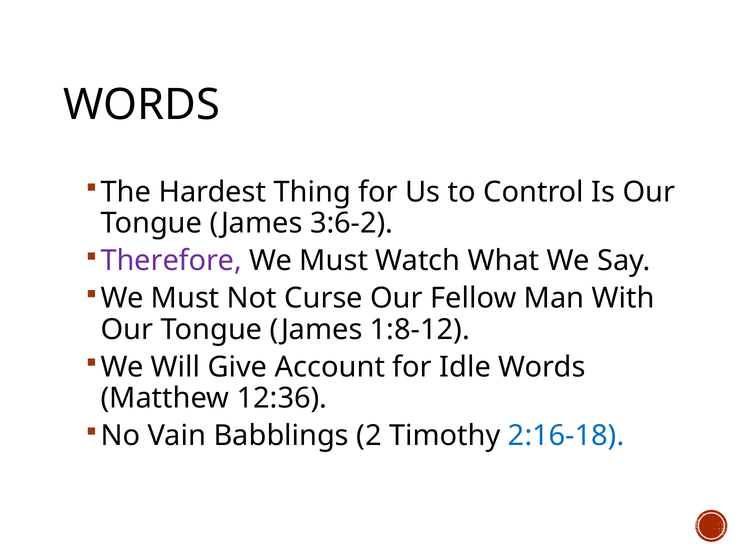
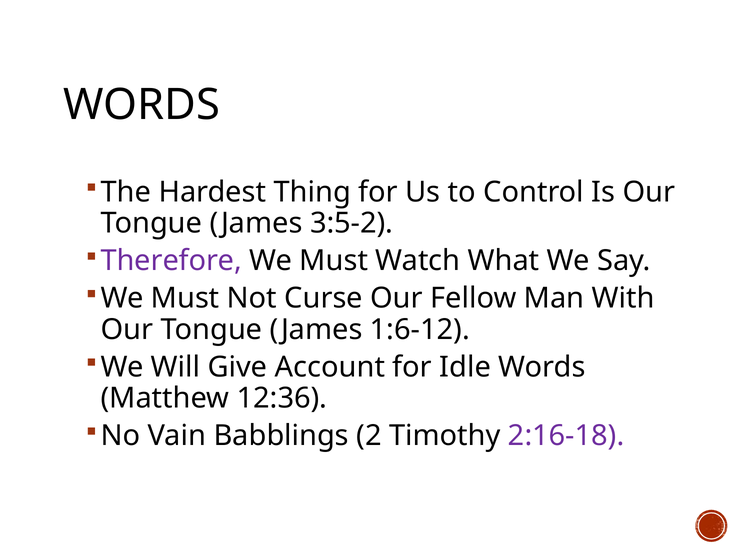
3:6-2: 3:6-2 -> 3:5-2 (352, 224)
1:8-12: 1:8-12 -> 1:6-12 (420, 330)
2:16-18 colour: blue -> purple (566, 436)
